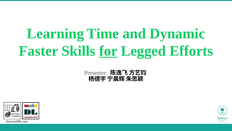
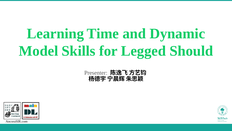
Faster: Faster -> Model (39, 51)
for underline: present -> none (108, 51)
Efforts: Efforts -> Should (191, 51)
